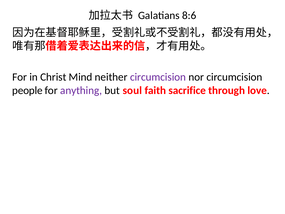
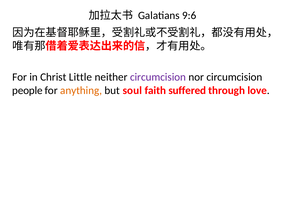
8:6: 8:6 -> 9:6 (189, 15)
Mind: Mind -> Little (80, 77)
anything colour: purple -> orange (81, 90)
sacrifice: sacrifice -> suffered (187, 90)
